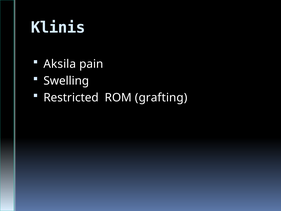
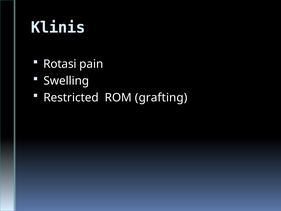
Aksila: Aksila -> Rotasi (60, 64)
